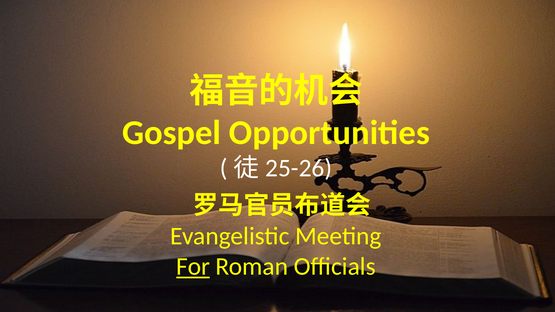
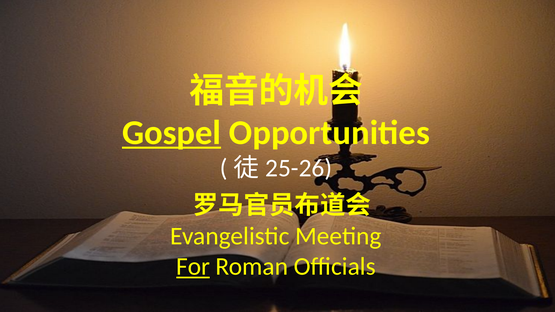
Gospel underline: none -> present (172, 133)
